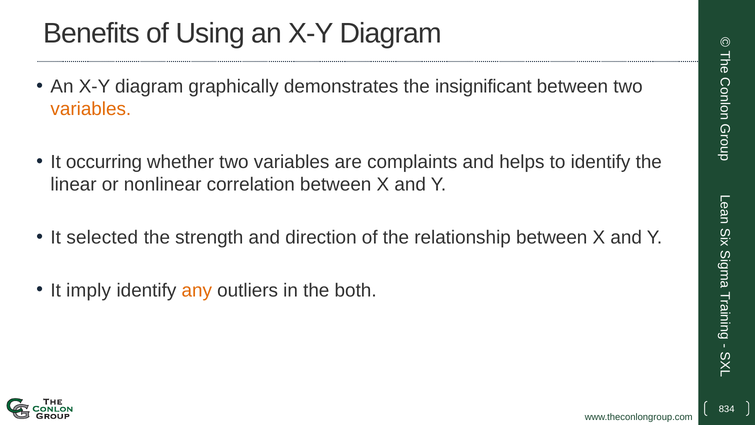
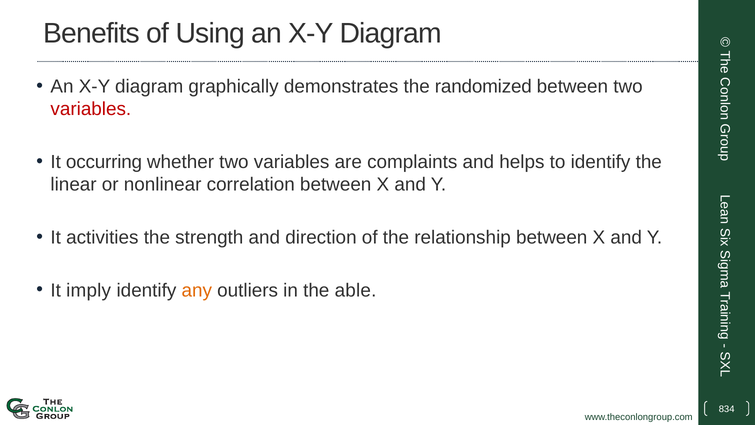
insignificant: insignificant -> randomized (483, 86)
variables colour: orange -> red (91, 109)
selected: selected -> activities (102, 237)
both: both -> able (356, 290)
